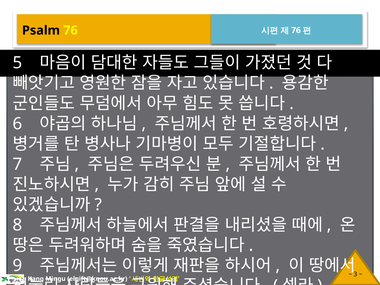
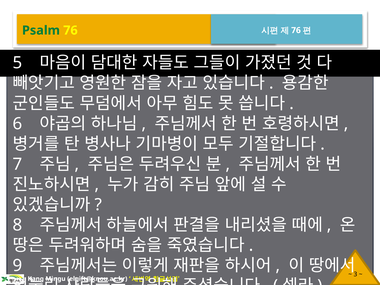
Psalm colour: black -> green (41, 30)
